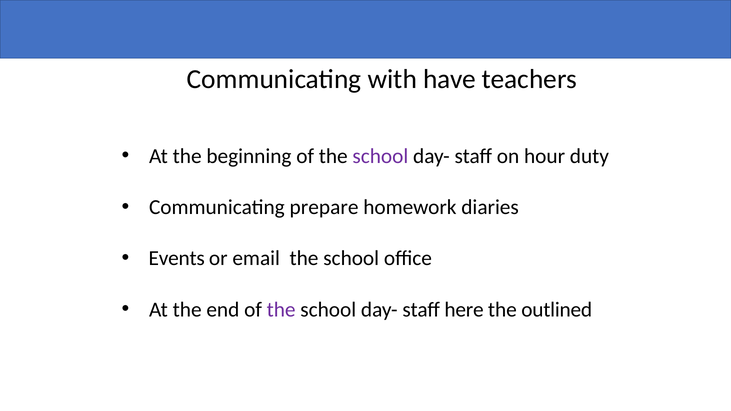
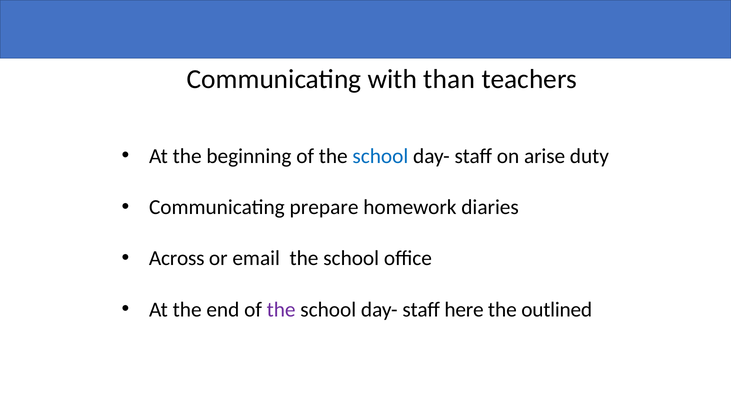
have: have -> than (449, 79)
school colour: purple -> blue (380, 156)
hour: hour -> arise (545, 156)
Events: Events -> Across (177, 258)
